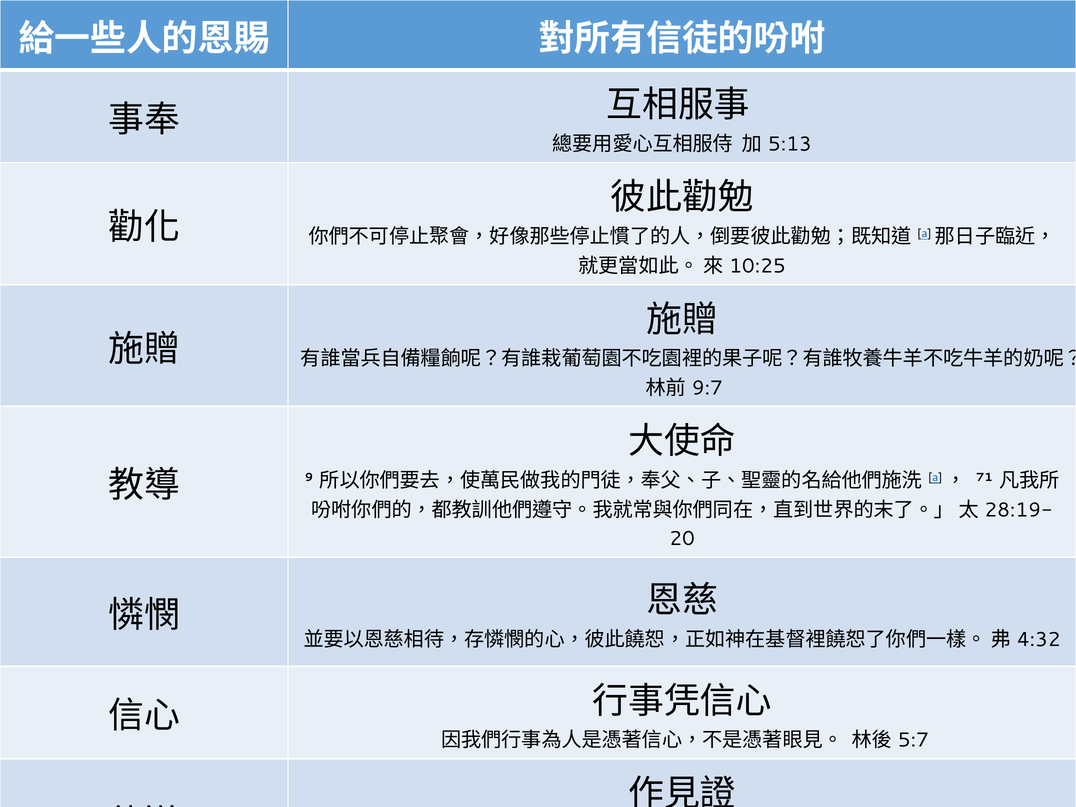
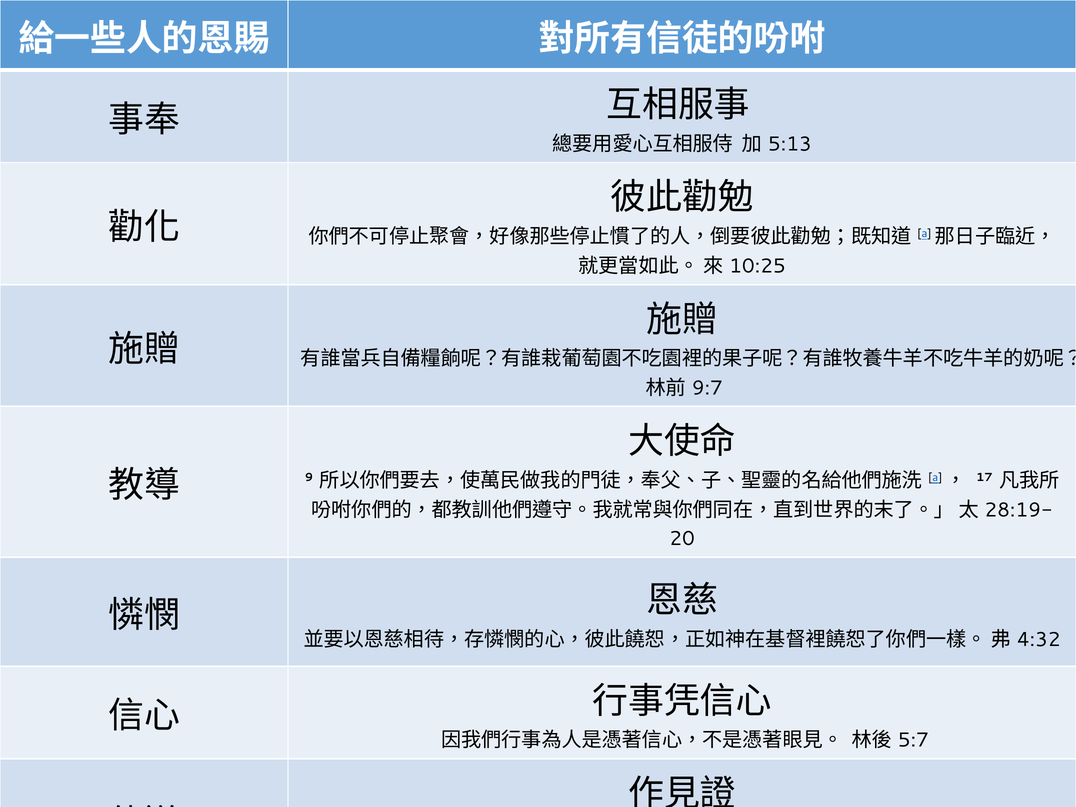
71: 71 -> 17 (984, 477)
